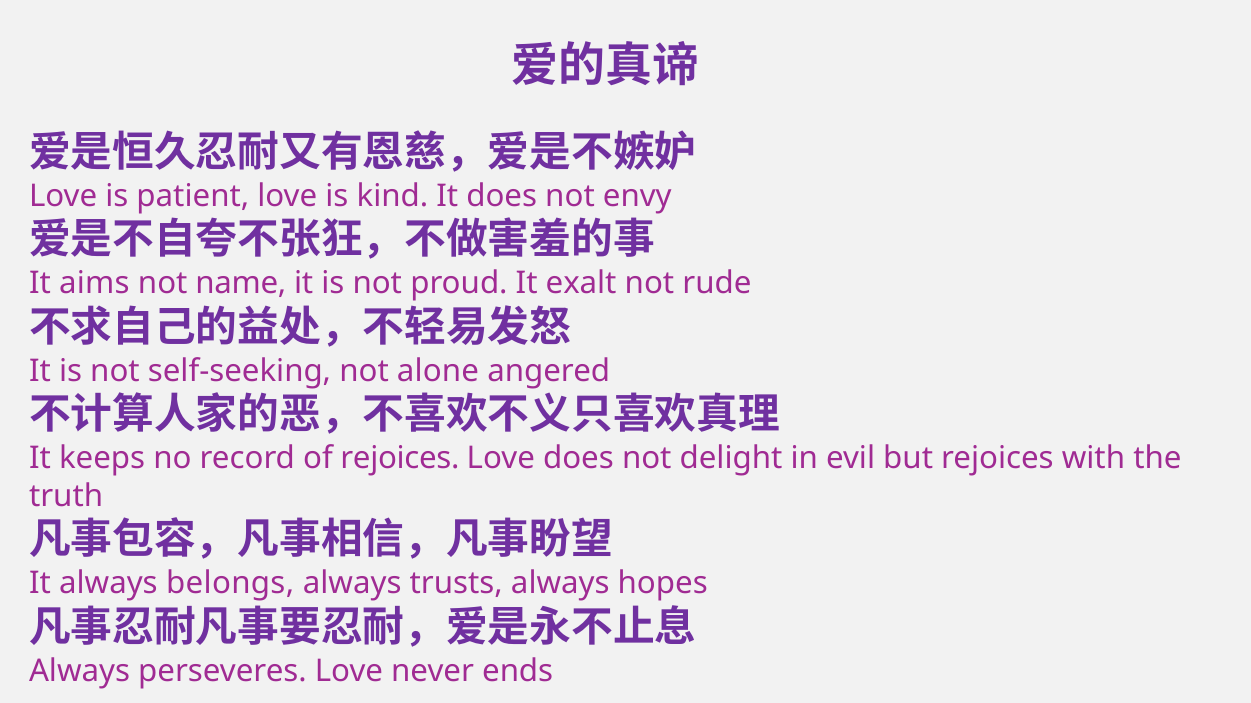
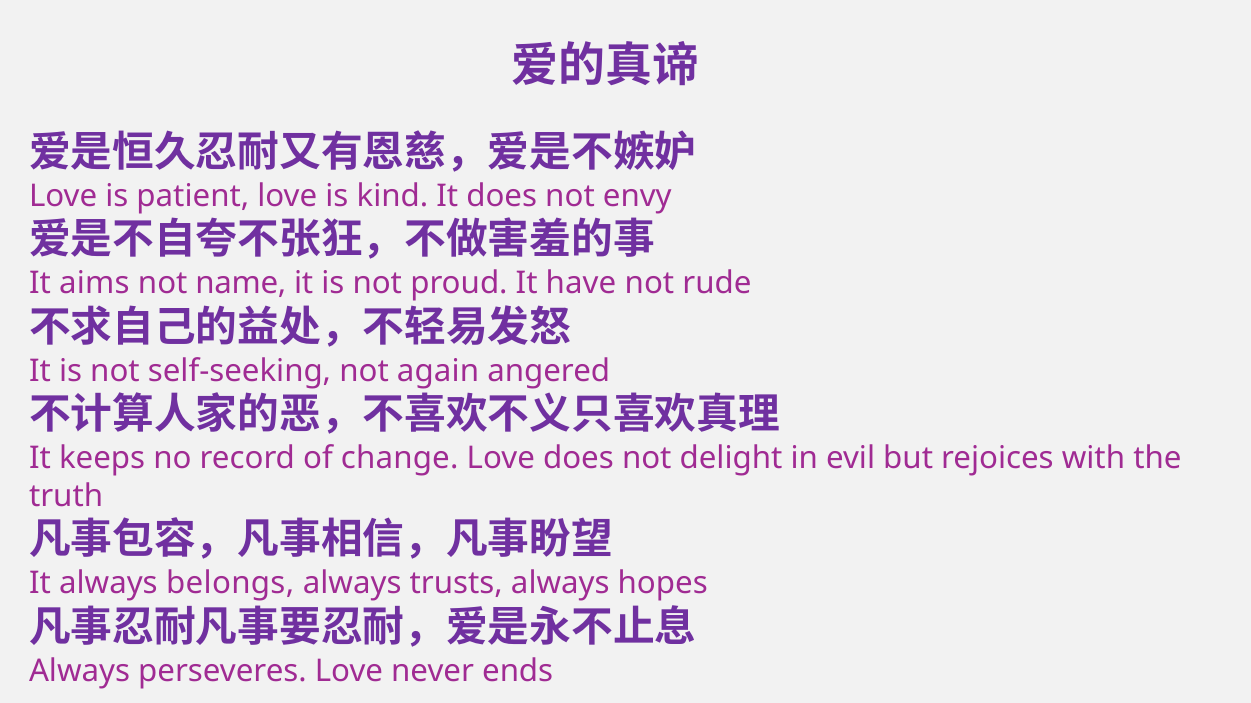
exalt: exalt -> have (581, 283)
alone: alone -> again (438, 371)
of rejoices: rejoices -> change (400, 459)
